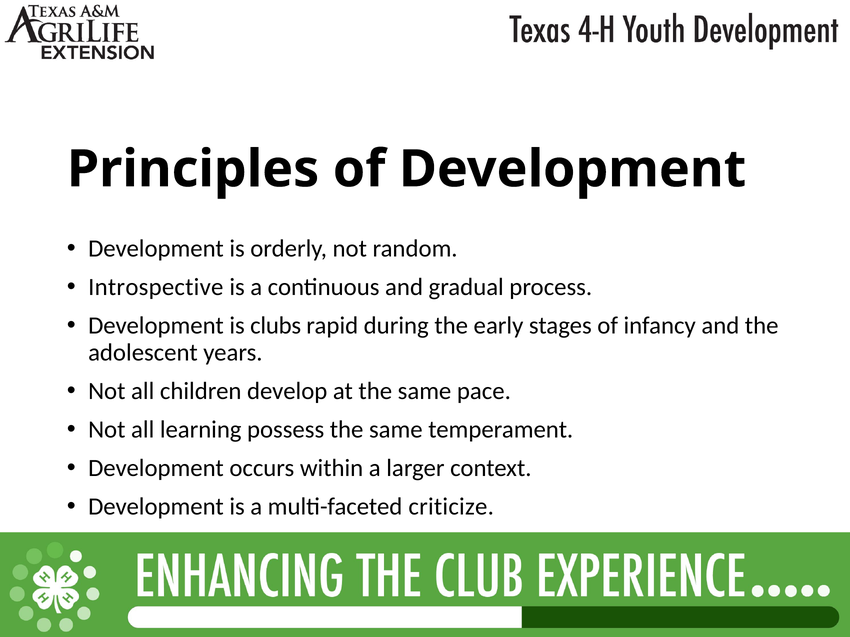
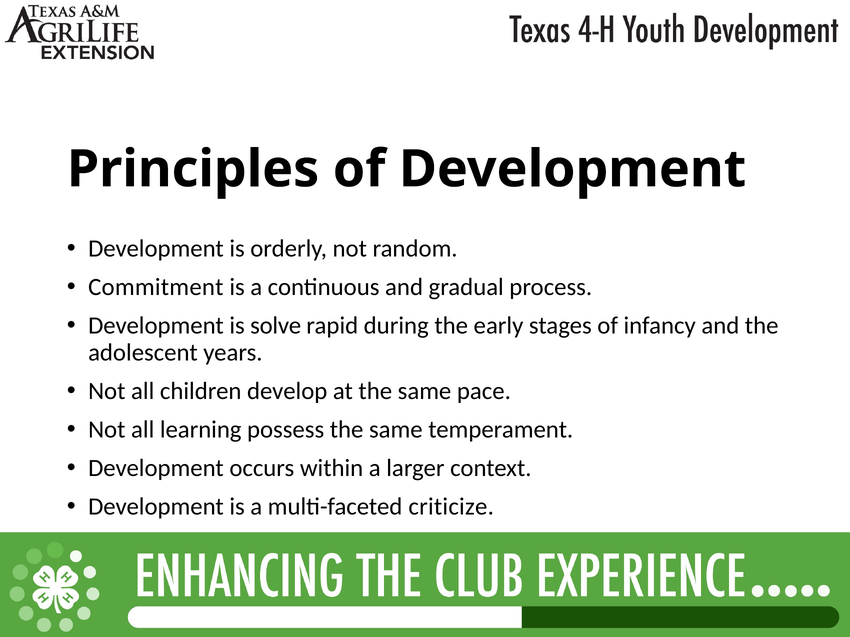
Introspective: Introspective -> Commitment (156, 287)
clubs: clubs -> solve (276, 326)
